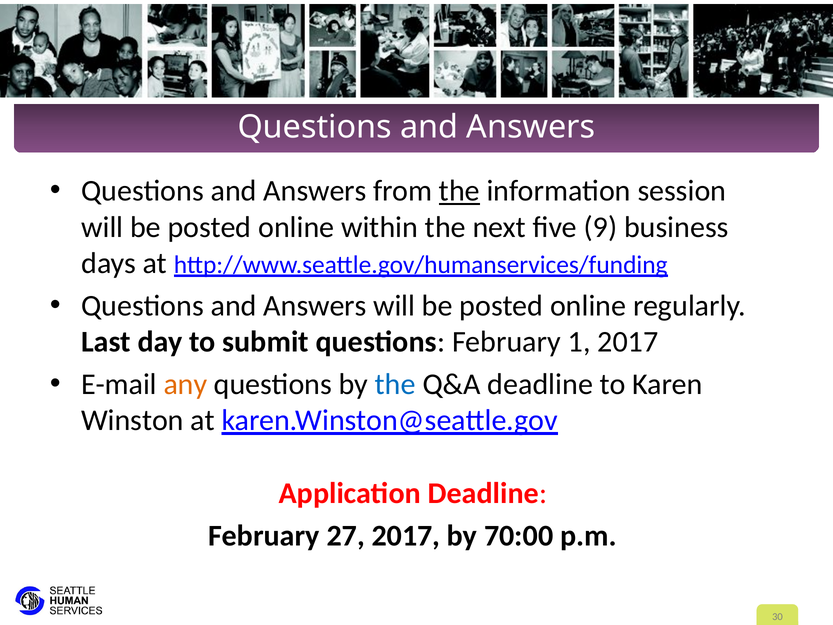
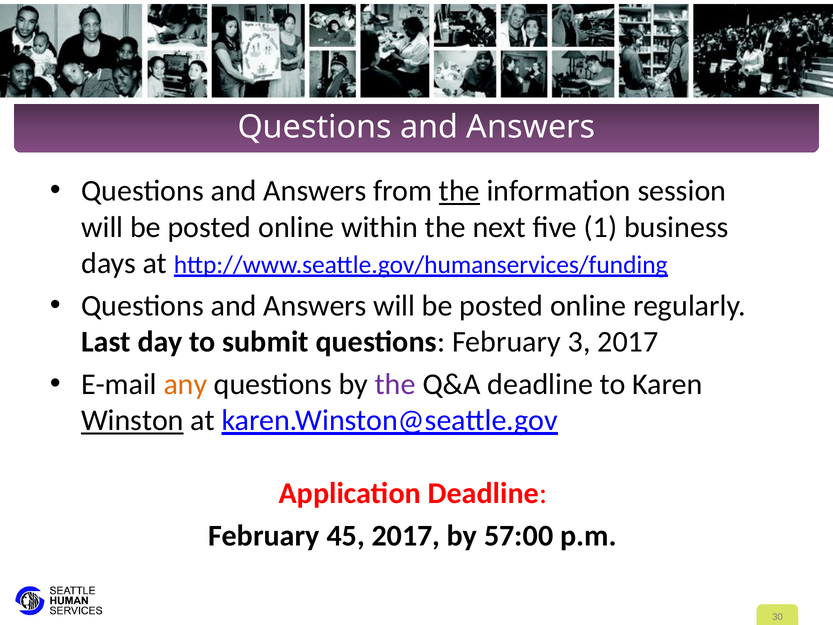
9: 9 -> 1 (601, 227)
1: 1 -> 3 (579, 342)
the colour: blue -> purple (395, 384)
Winston underline: none -> present (132, 420)
27: 27 -> 45 (346, 536)
70:00: 70:00 -> 57:00 (519, 536)
